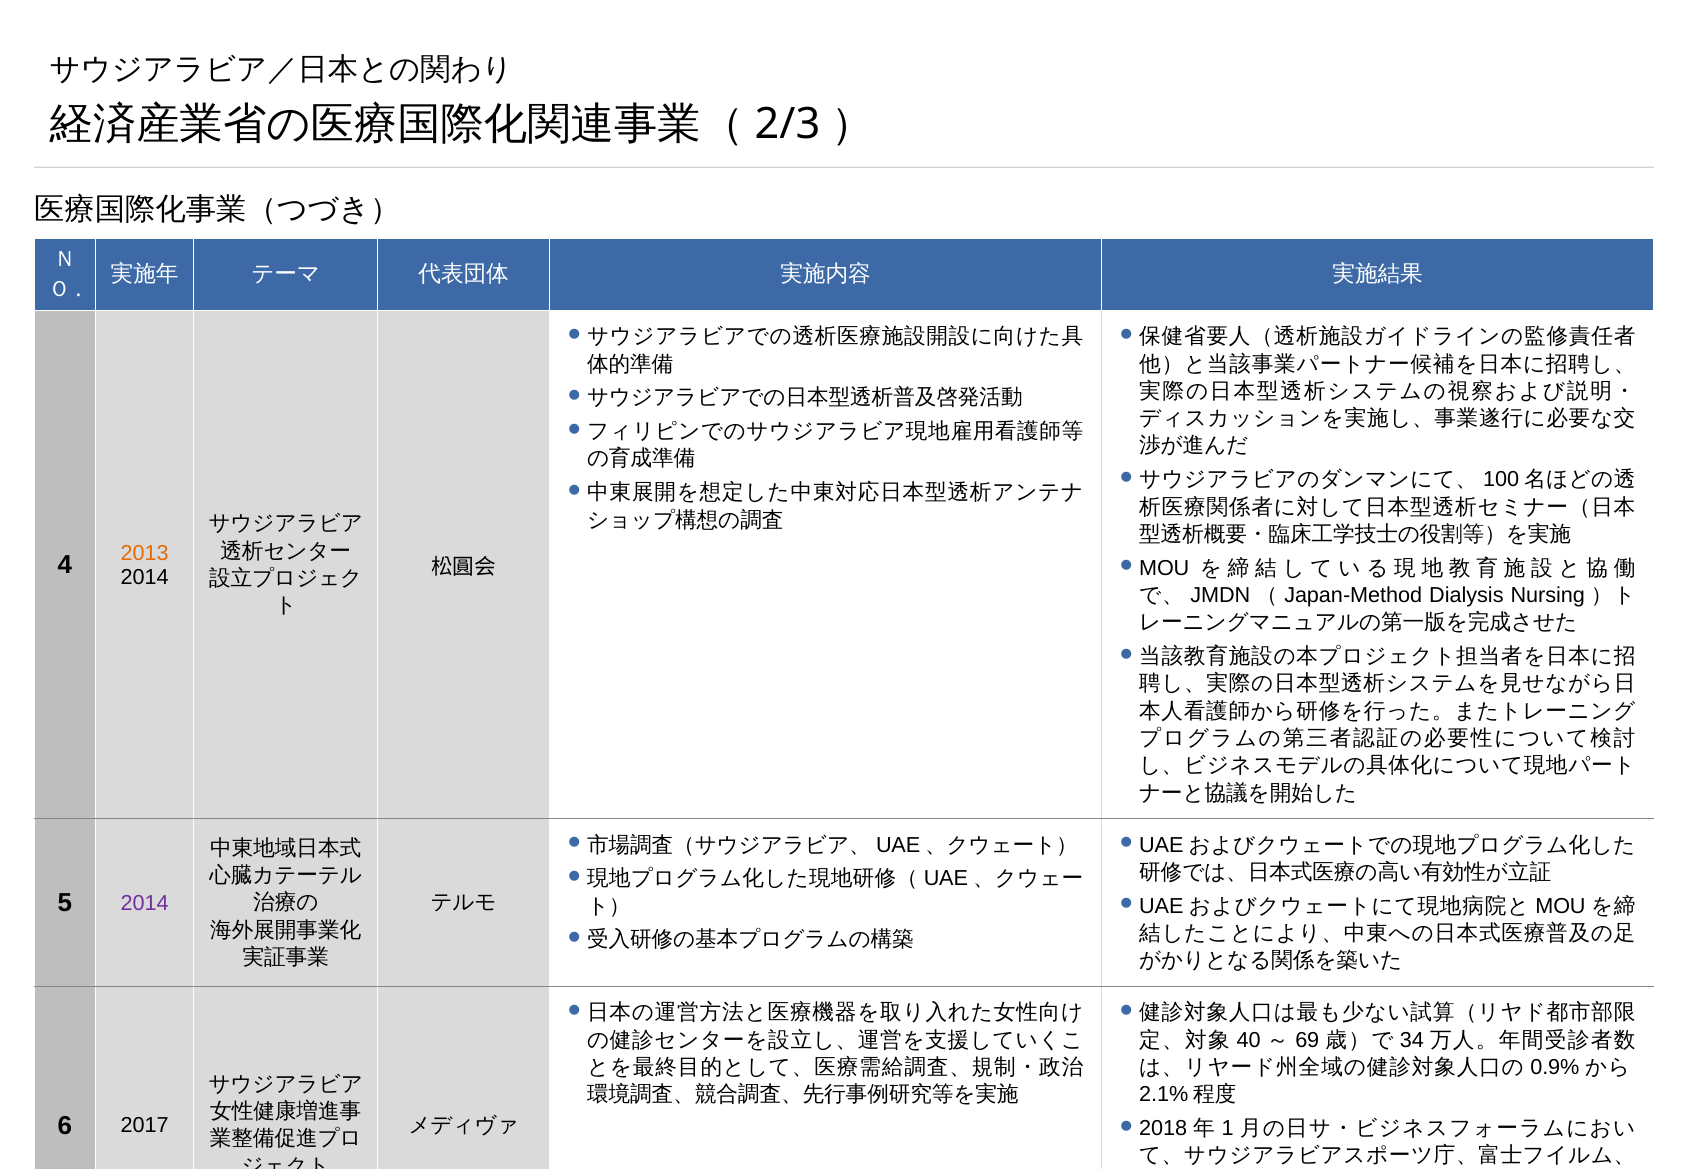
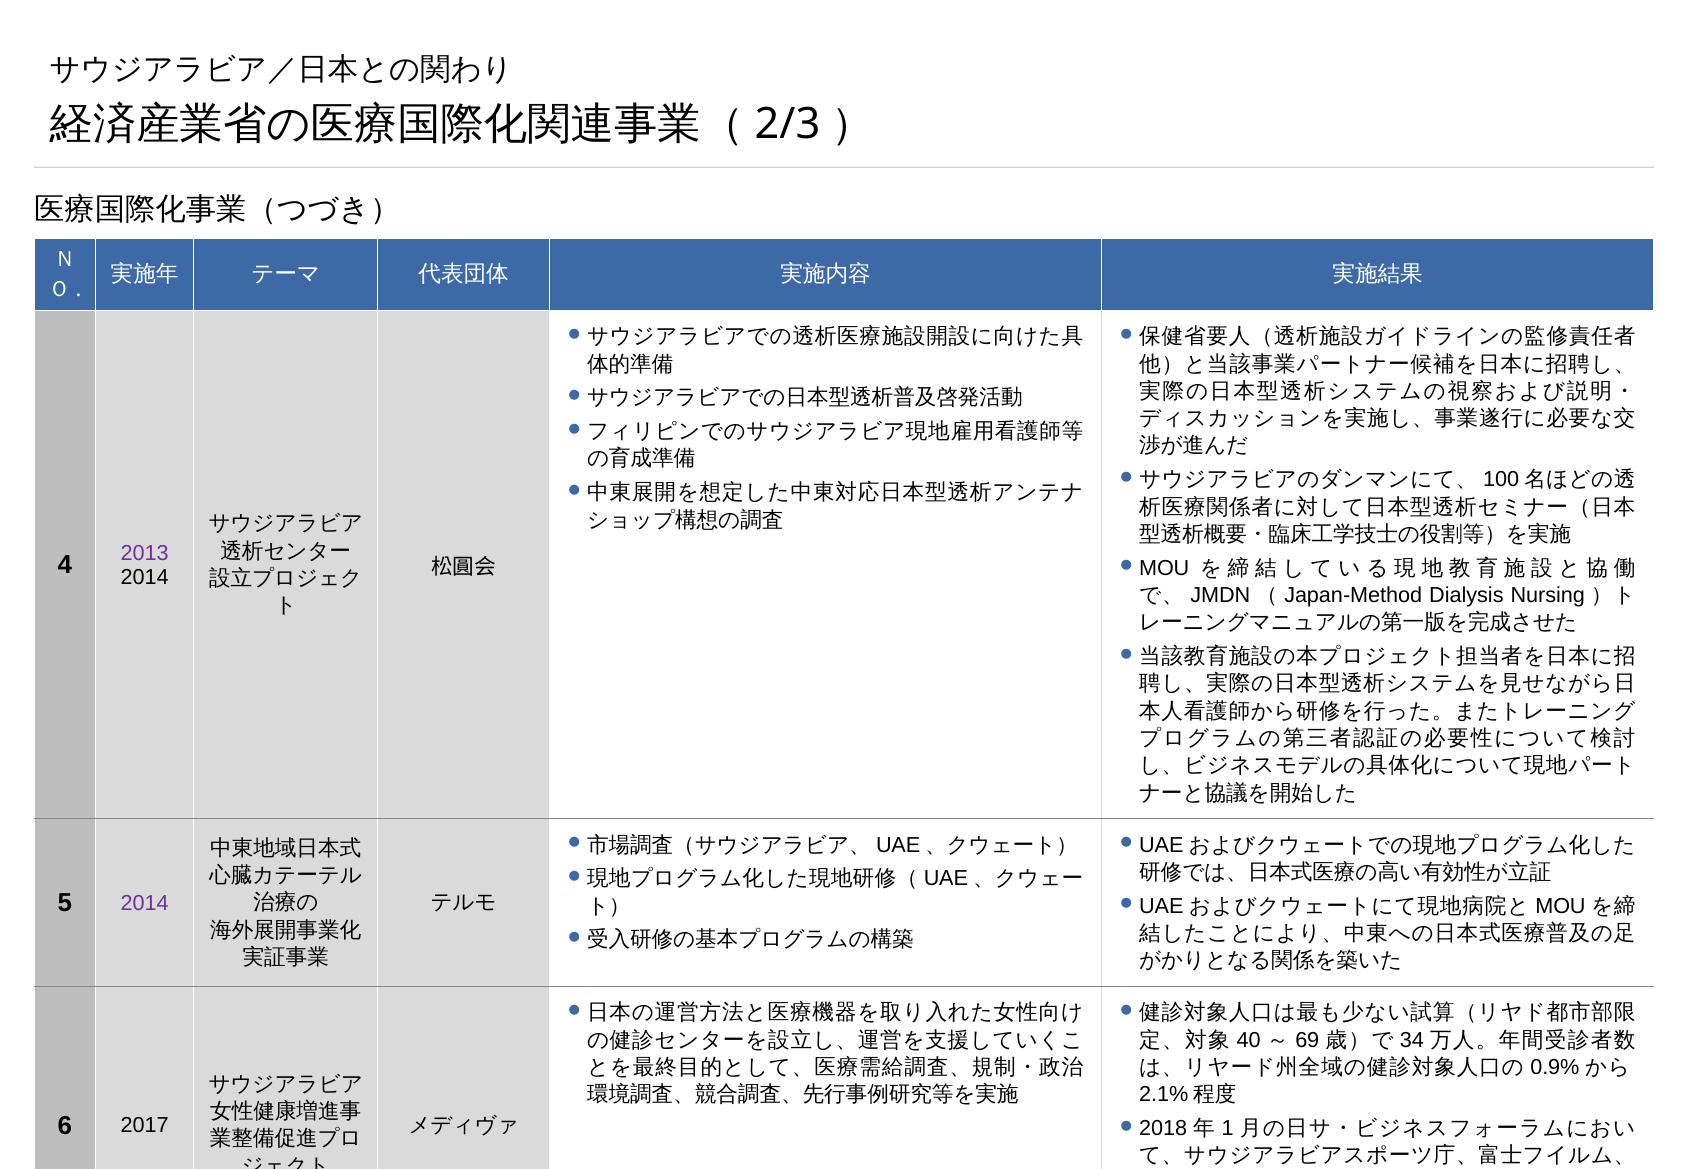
2013 colour: orange -> purple (145, 553)
